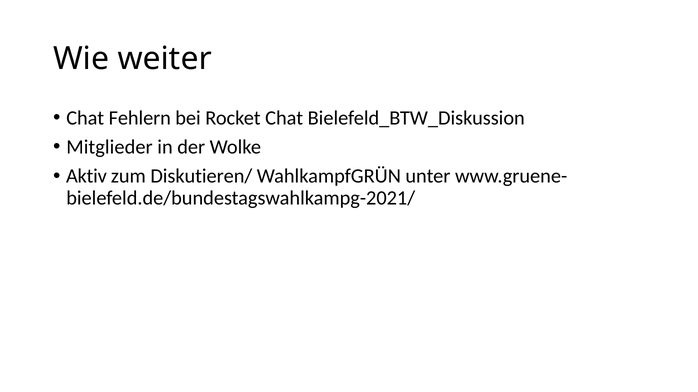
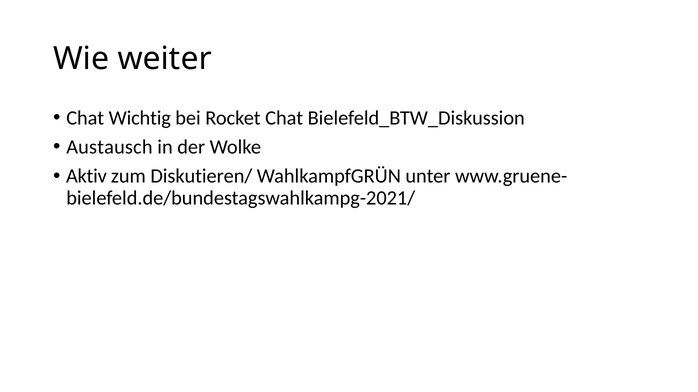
Fehlern: Fehlern -> Wichtig (140, 118)
Mitglieder: Mitglieder -> Austausch (109, 147)
